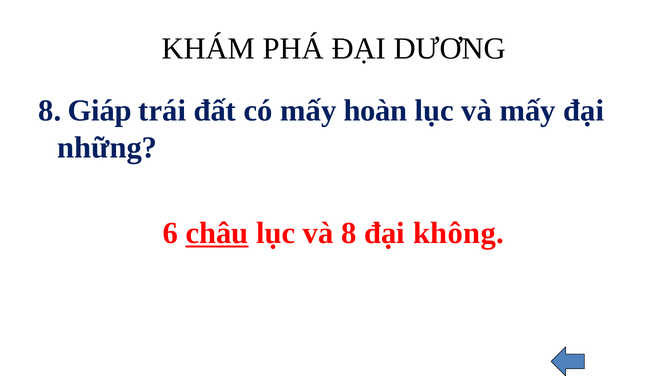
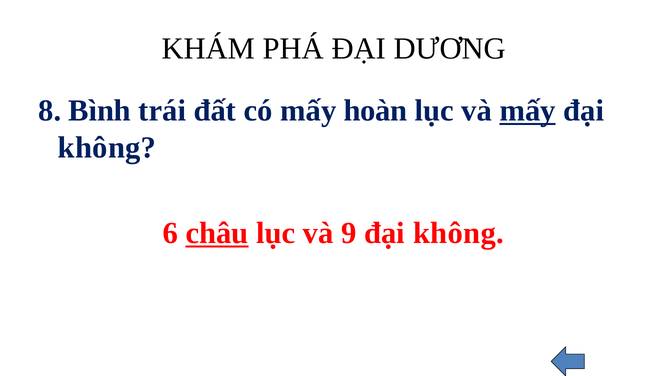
Giáp: Giáp -> Bình (100, 111)
mấy underline: none -> present (528, 111)
những: những -> không (107, 147)
và 8: 8 -> 9 (349, 233)
